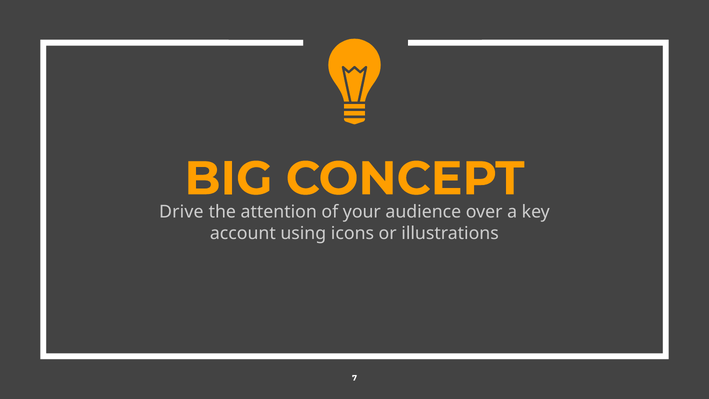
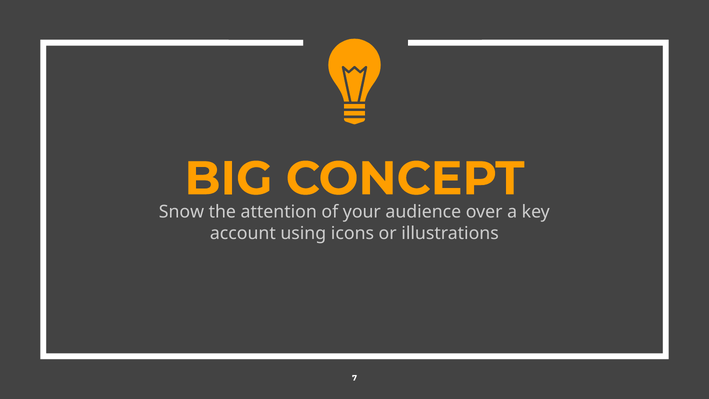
Drive: Drive -> Snow (181, 212)
